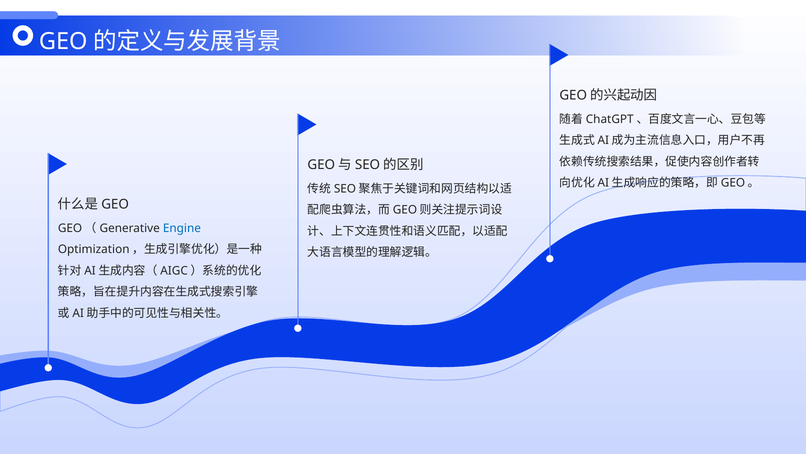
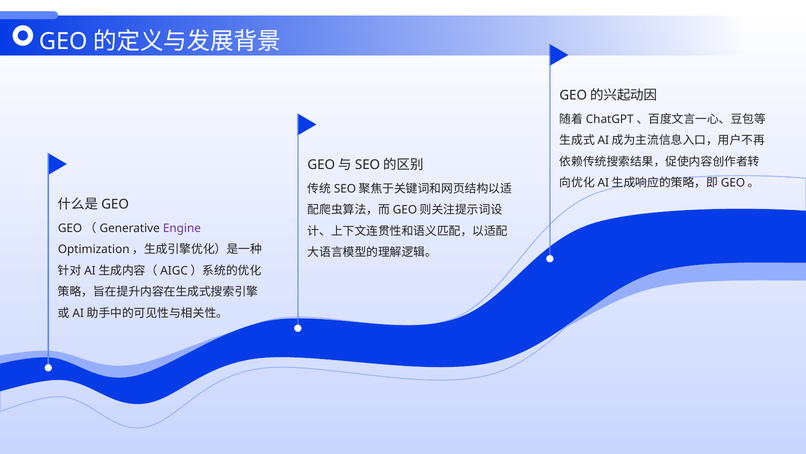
Engine colour: blue -> purple (182, 228)
